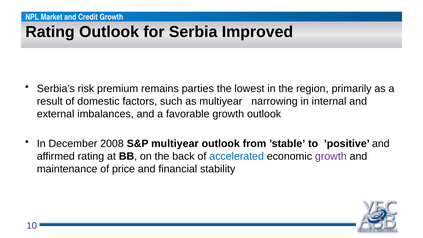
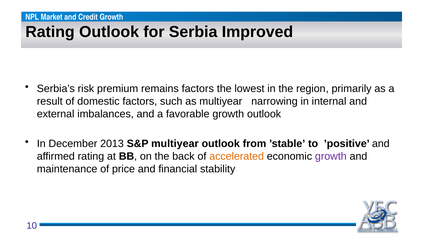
remains parties: parties -> factors (198, 89)
2008: 2008 -> 2013 (112, 144)
accelerated colour: blue -> orange (237, 156)
